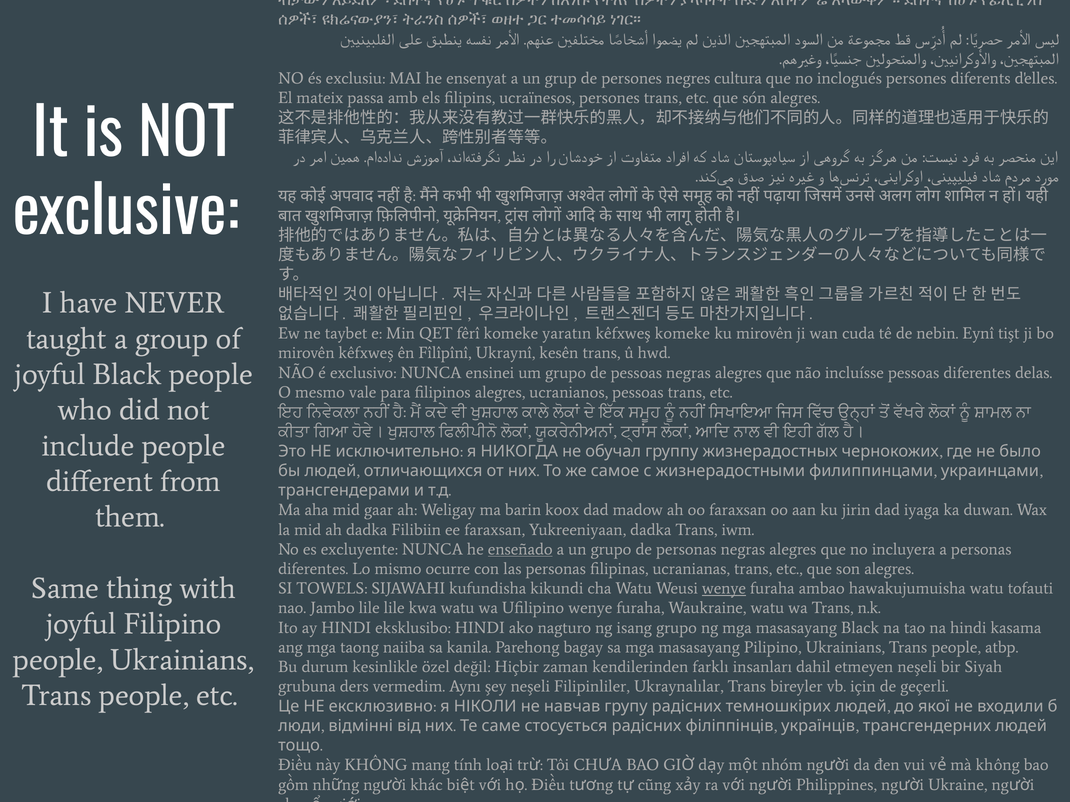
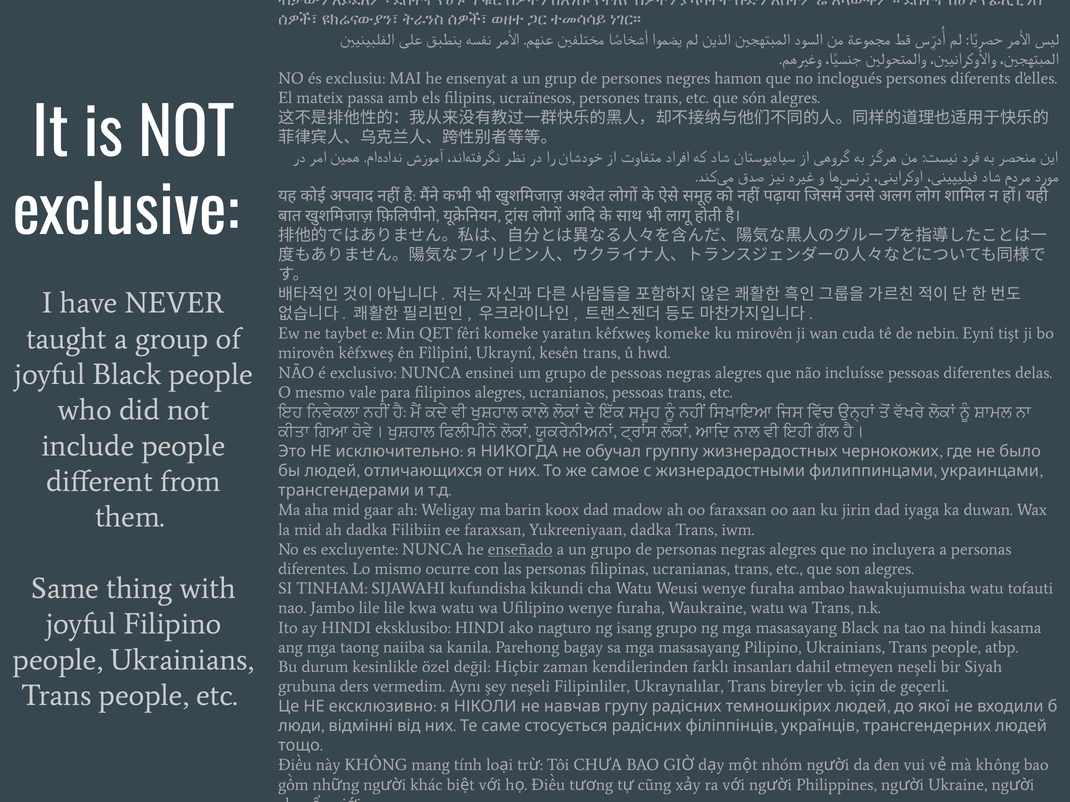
cultura: cultura -> hamon (738, 78)
TOWELS: TOWELS -> TINHAM (332, 589)
wenye underline: present -> none (724, 589)
